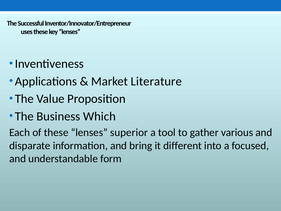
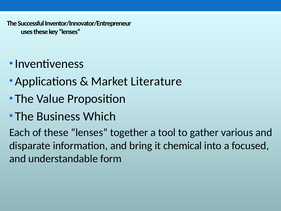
superior: superior -> together (129, 132)
different: different -> chemical (183, 145)
